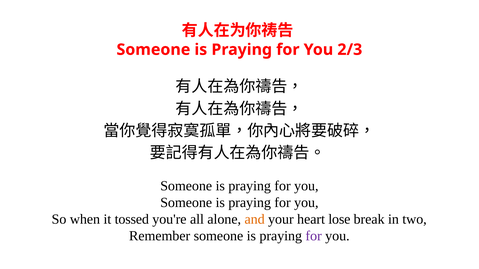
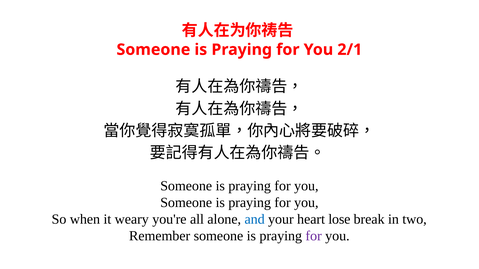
2/3: 2/3 -> 2/1 (350, 50)
tossed: tossed -> weary (132, 220)
and colour: orange -> blue (255, 220)
